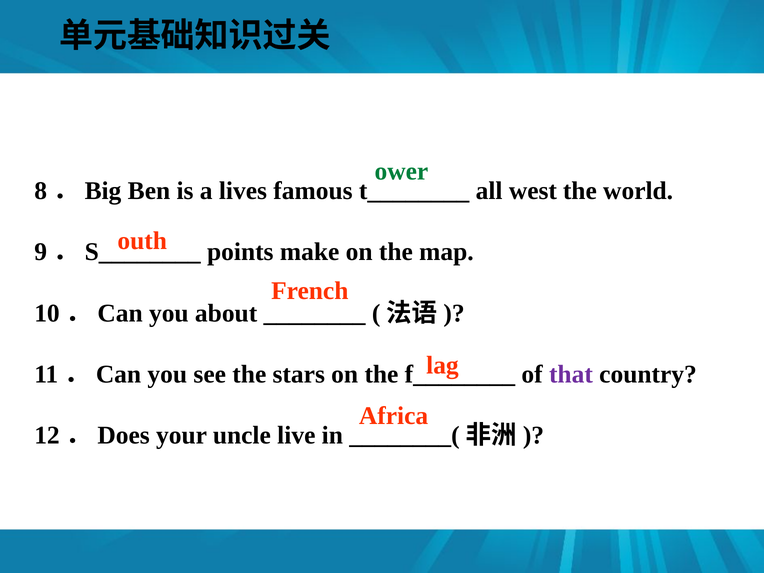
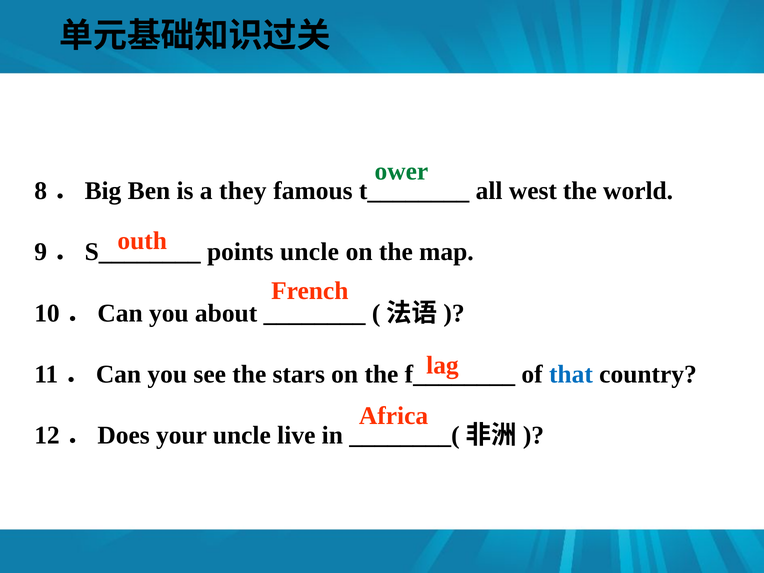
lives: lives -> they (243, 191)
points make: make -> uncle (310, 252)
that colour: purple -> blue (571, 374)
